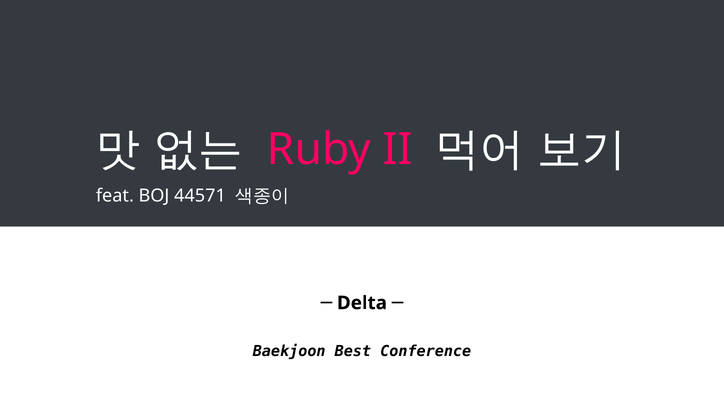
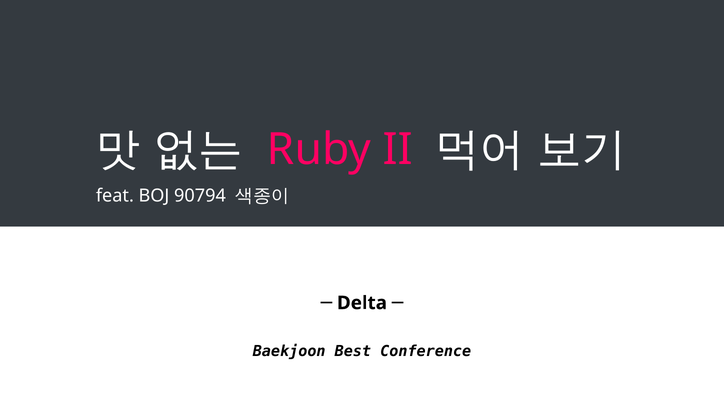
44571: 44571 -> 90794 (200, 196)
